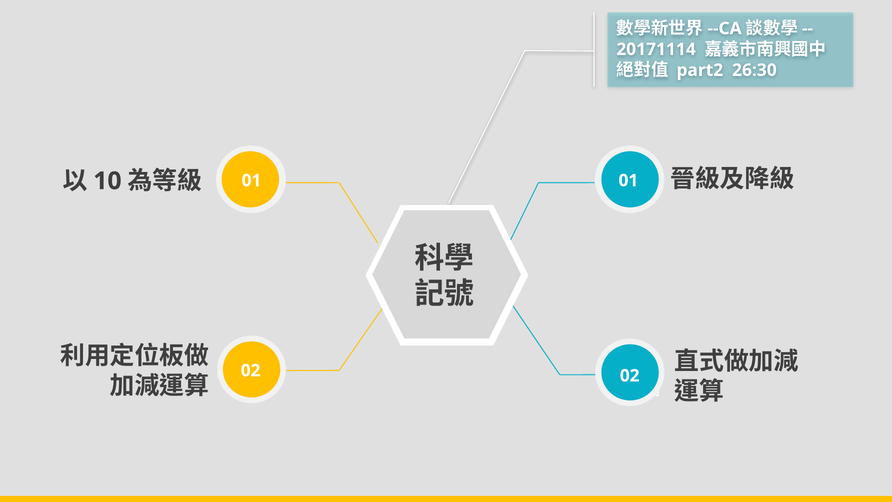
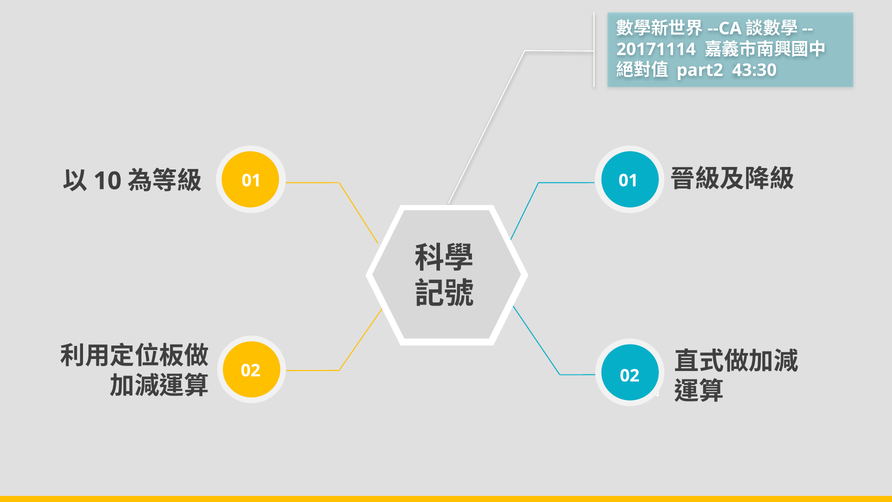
26:30: 26:30 -> 43:30 (754, 70)
